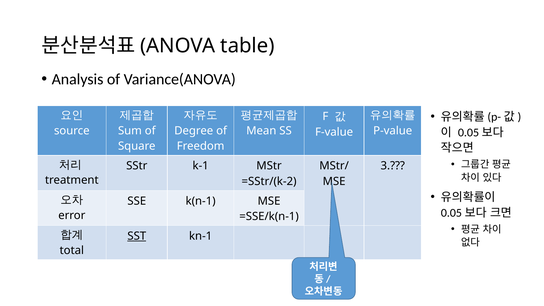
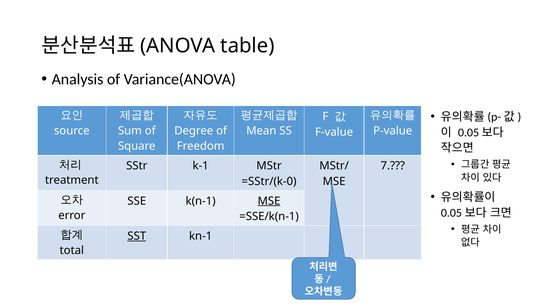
3: 3 -> 7 (393, 166)
=SStr/(k-2: =SStr/(k-2 -> =SStr/(k-0 (269, 181)
MSE underline: none -> present (269, 201)
